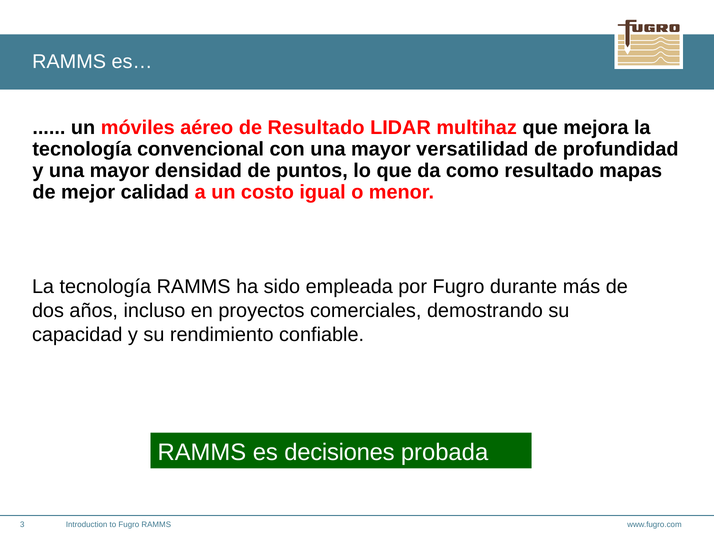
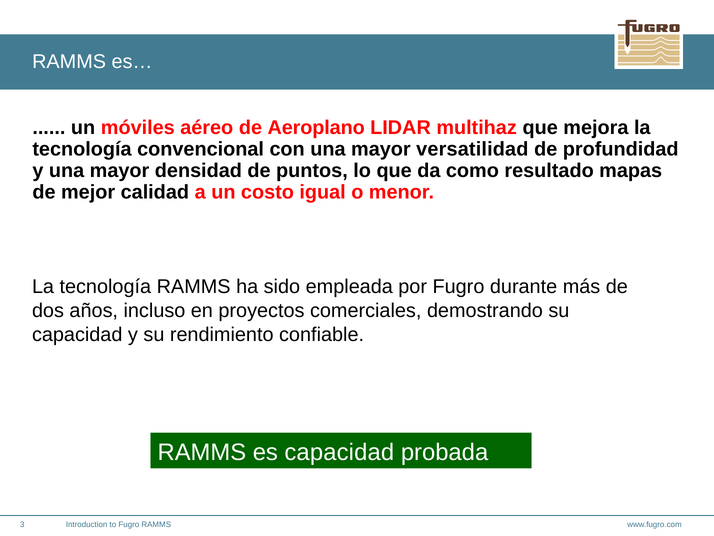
de Resultado: Resultado -> Aeroplano (316, 128)
es decisiones: decisiones -> capacidad (339, 452)
